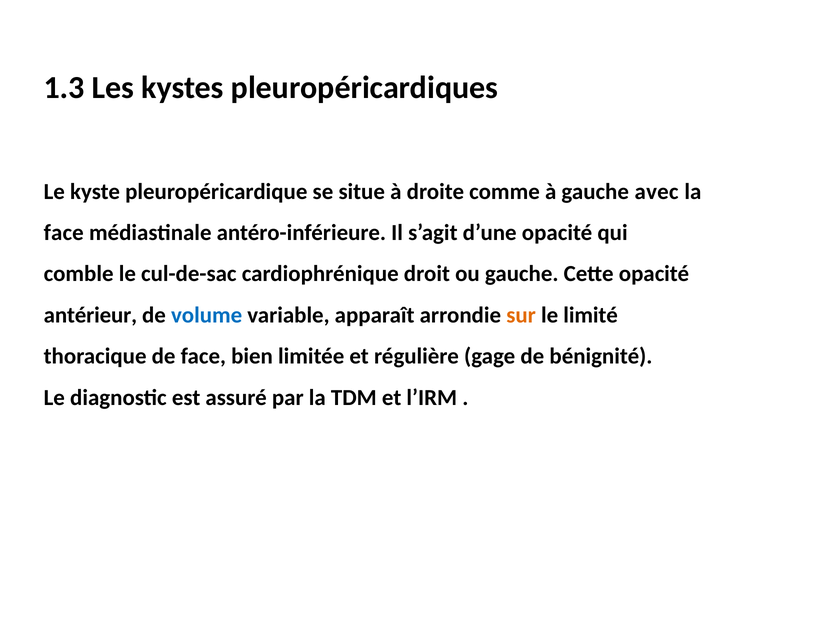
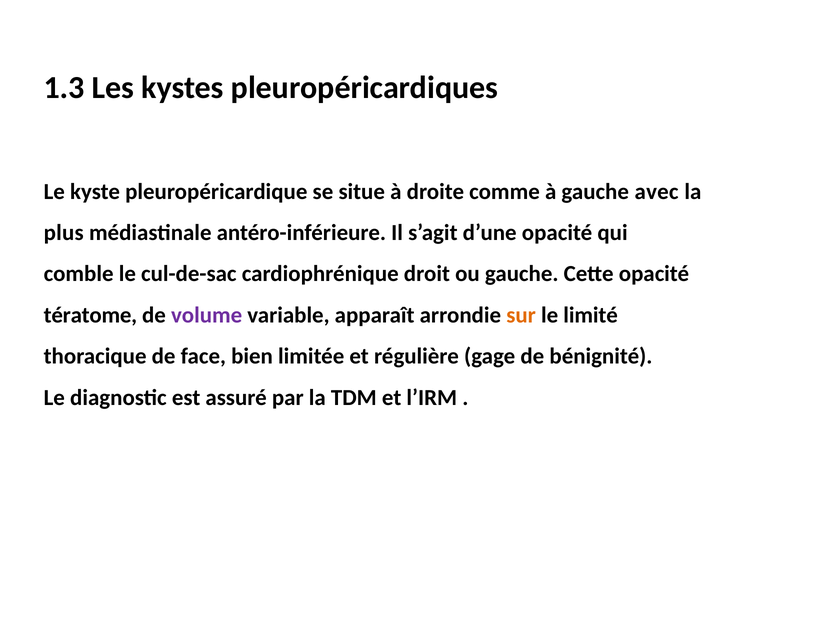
face: face -> plus (64, 233)
antérieur: antérieur -> tératome (90, 315)
volume colour: blue -> purple (207, 315)
